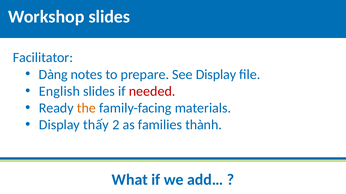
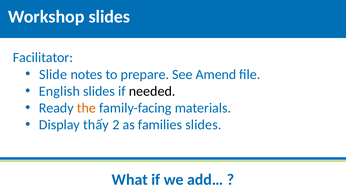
Dàng: Dàng -> Slide (53, 75)
See Display: Display -> Amend (216, 75)
needed colour: red -> black (152, 91)
families thành: thành -> slides (203, 125)
